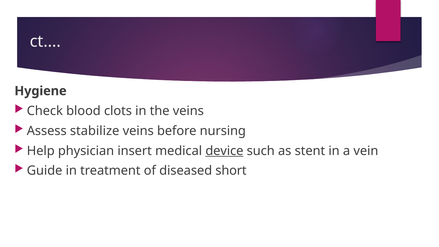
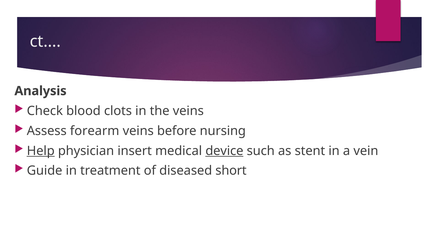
Hygiene: Hygiene -> Analysis (41, 91)
stabilize: stabilize -> forearm (95, 131)
Help underline: none -> present (41, 151)
